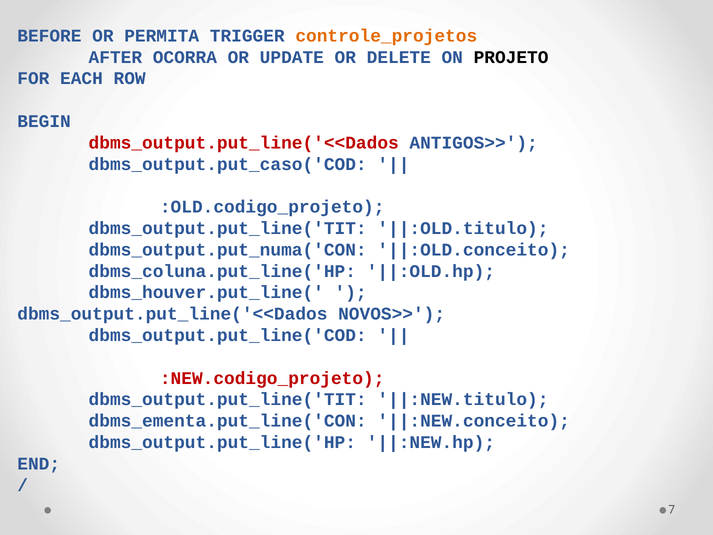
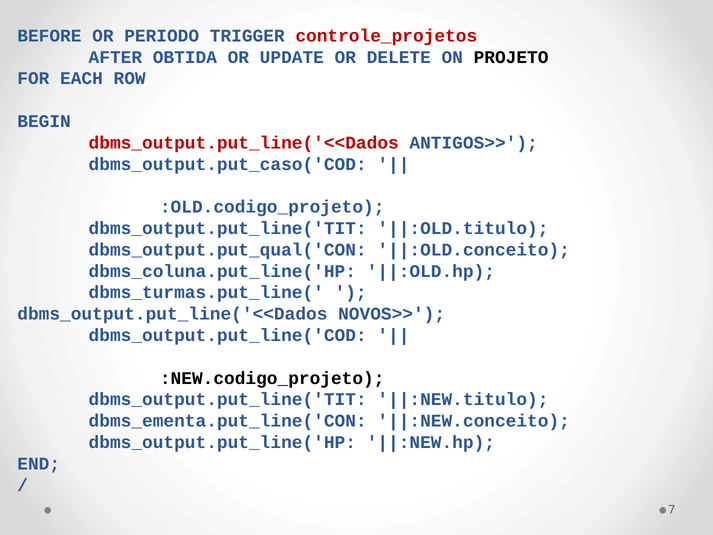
PERMITA: PERMITA -> PERIODO (162, 36)
controle_projetos colour: orange -> red (386, 36)
OCORRA: OCORRA -> OBTIDA (185, 57)
dbms_output.put_numa('CON: dbms_output.put_numa('CON -> dbms_output.put_qual('CON (228, 250)
dbms_houver.put_line(: dbms_houver.put_line( -> dbms_turmas.put_line( (206, 292)
:NEW.codigo_projeto colour: red -> black (272, 378)
